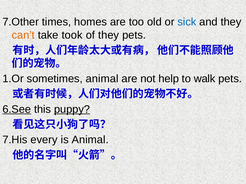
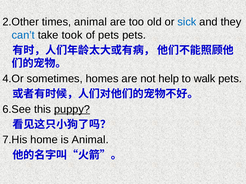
7.Other: 7.Other -> 2.Other (21, 22)
times homes: homes -> animal (91, 22)
can’t colour: orange -> blue (23, 35)
of they: they -> pets (109, 35)
1.Or: 1.Or -> 4.Or (13, 79)
sometimes animal: animal -> homes (102, 79)
6.See underline: present -> none (17, 110)
every: every -> home (44, 140)
